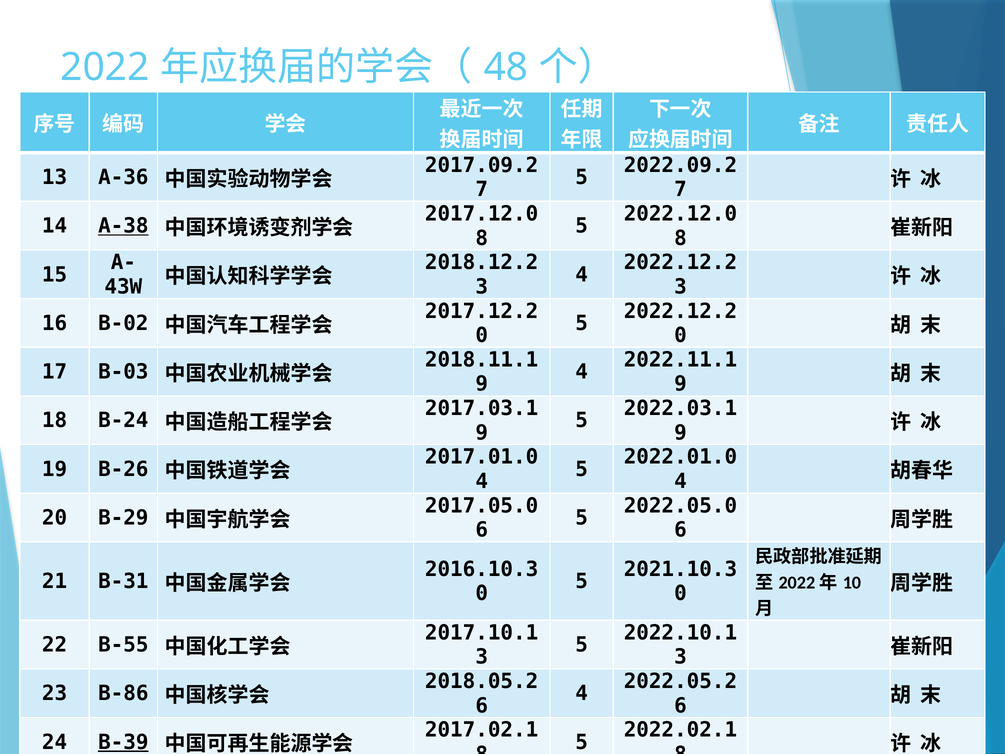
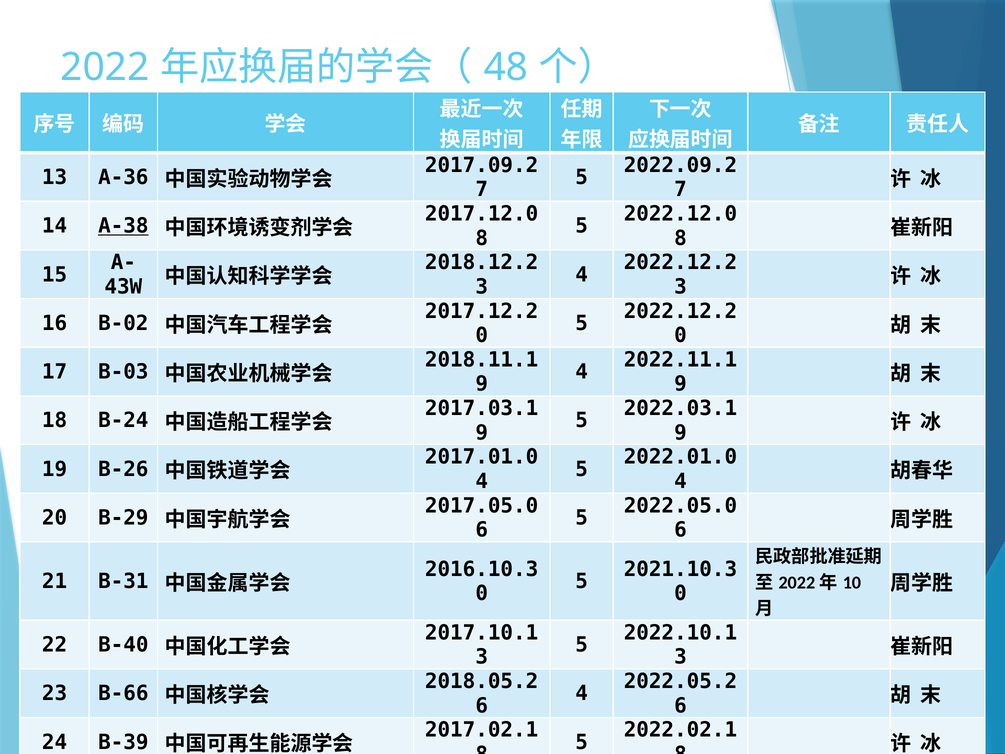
B-55: B-55 -> B-40 (123, 645)
B-86: B-86 -> B-66 (123, 693)
B-39 underline: present -> none (123, 742)
